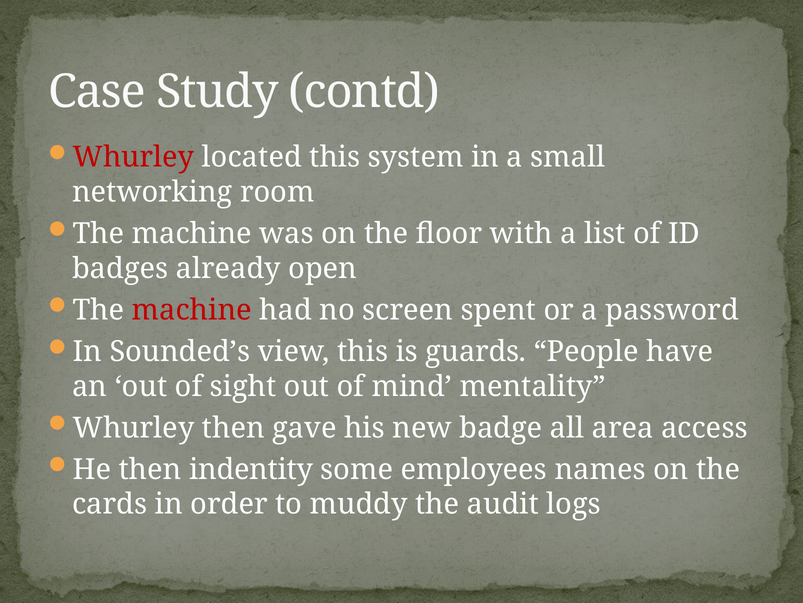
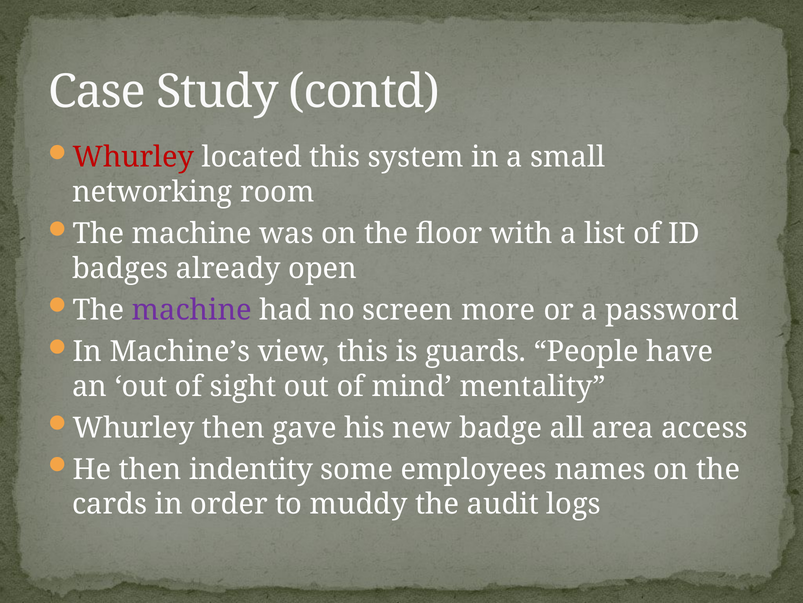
machine colour: red -> purple (192, 310)
spent: spent -> more (498, 310)
Sounded’s: Sounded’s -> Machine’s (180, 351)
